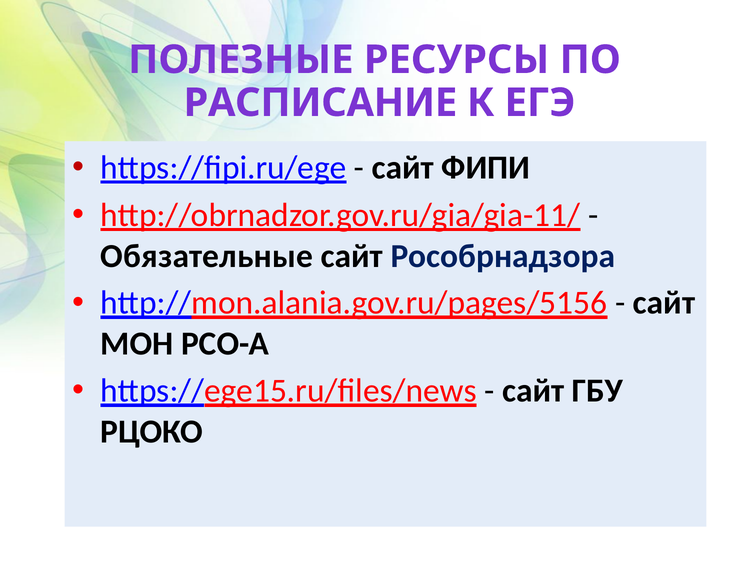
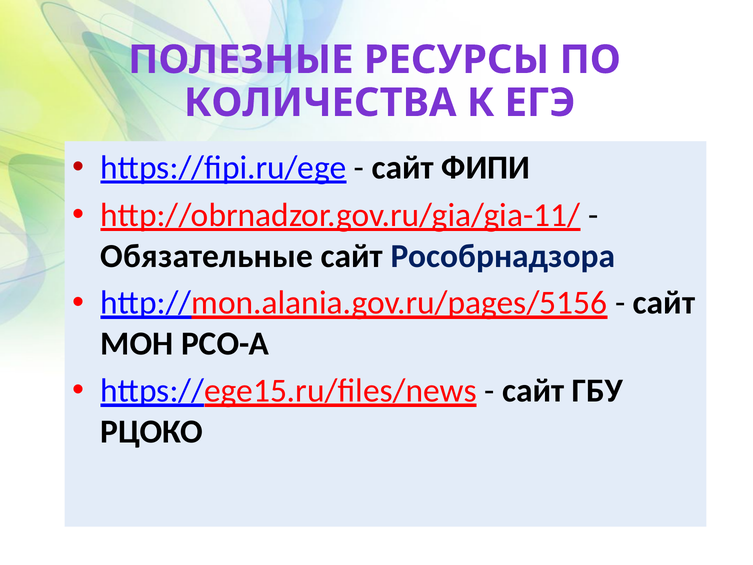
РАСПИСАНИЕ: РАСПИСАНИЕ -> КОЛИЧЕСТВА (320, 103)
